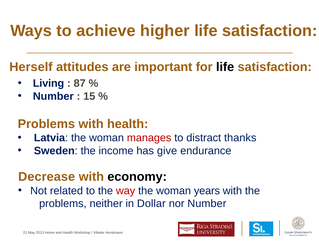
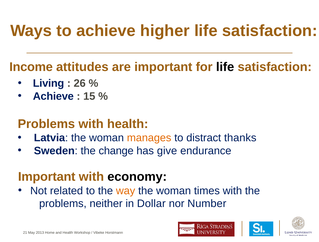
Herself: Herself -> Income (31, 67)
87: 87 -> 26 (80, 83)
Number: Number -> Achieve (53, 96)
manages colour: red -> orange (149, 138)
income: income -> change (116, 151)
Decrease: Decrease -> Important (47, 177)
way colour: red -> orange (126, 191)
years: years -> times (207, 191)
